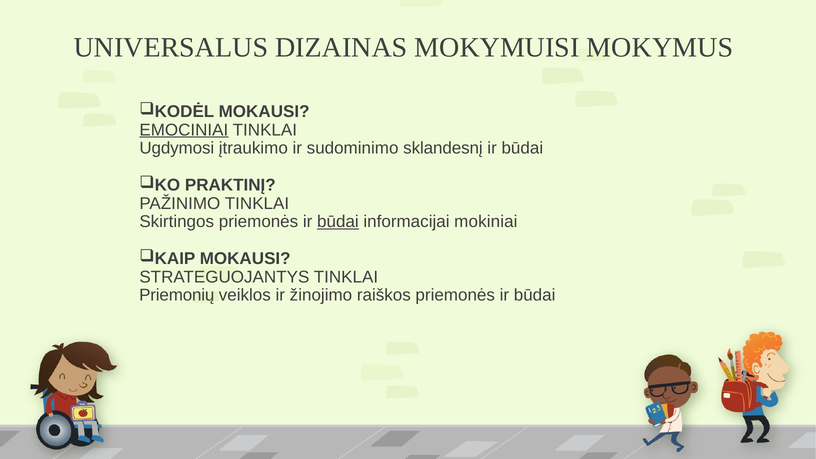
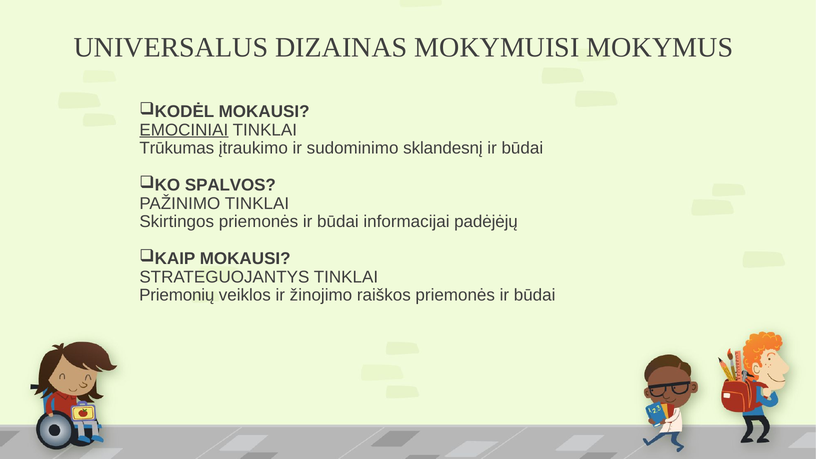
Ugdymosi: Ugdymosi -> Trūkumas (177, 148)
PRAKTINĮ: PRAKTINĮ -> SPALVOS (230, 185)
būdai underline: present -> none (338, 222)
mokiniai: mokiniai -> padėjėjų (486, 222)
